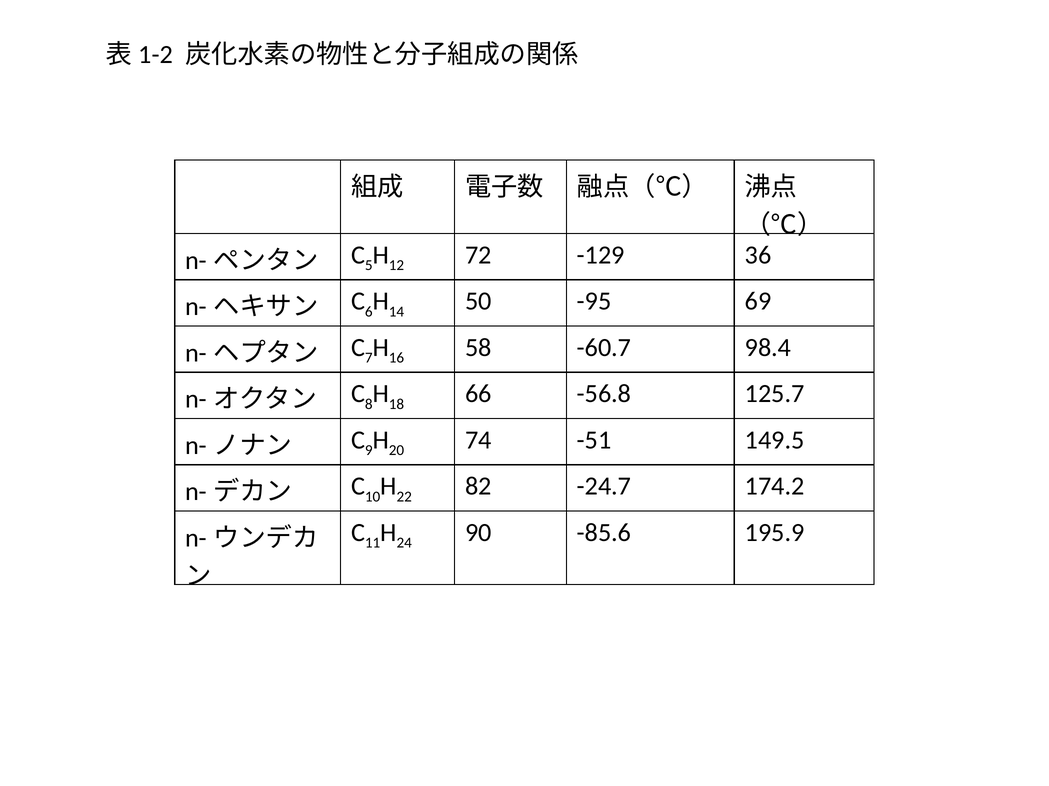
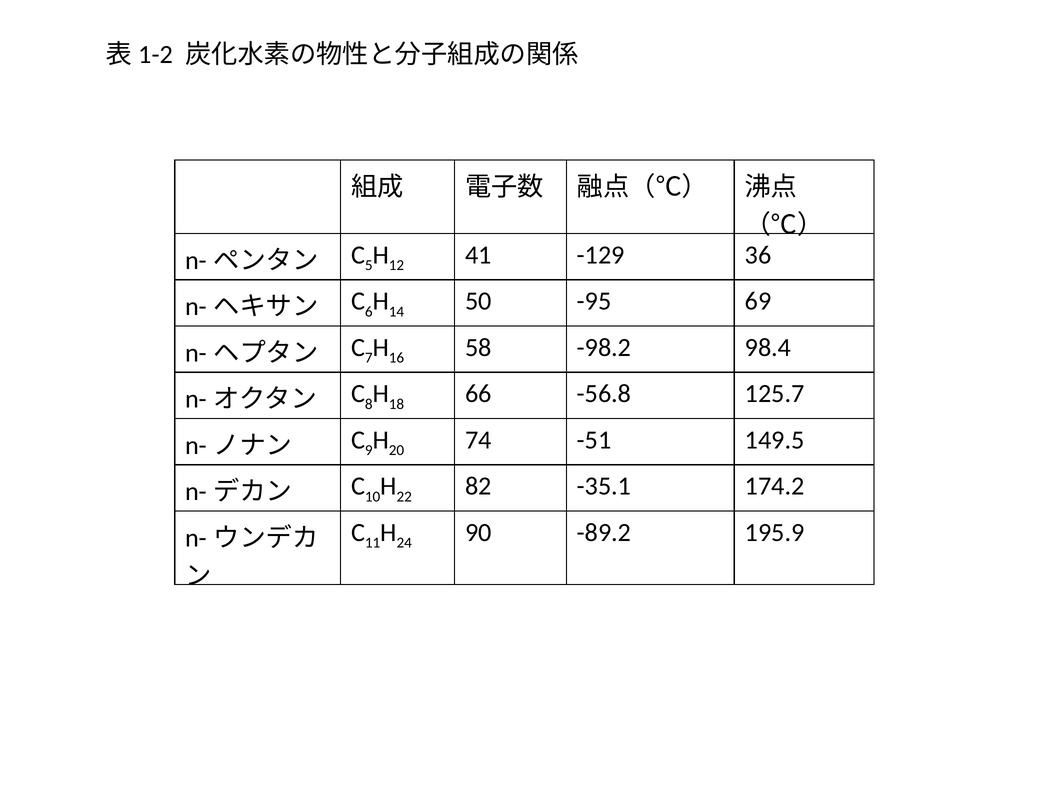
72: 72 -> 41 (478, 255)
-60.7: -60.7 -> -98.2 (604, 348)
-24.7: -24.7 -> -35.1 (604, 487)
-85.6: -85.6 -> -89.2 (604, 533)
